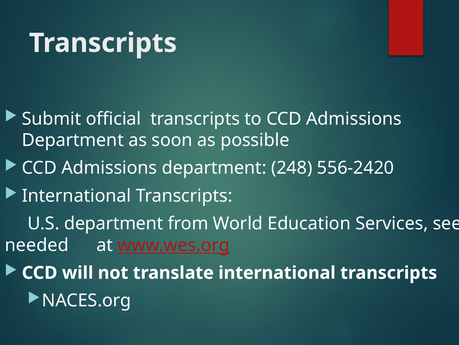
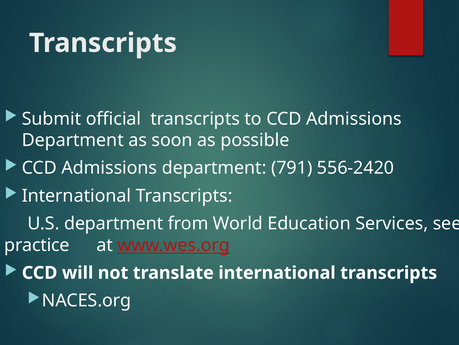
248: 248 -> 791 (292, 168)
needed: needed -> practice (37, 245)
